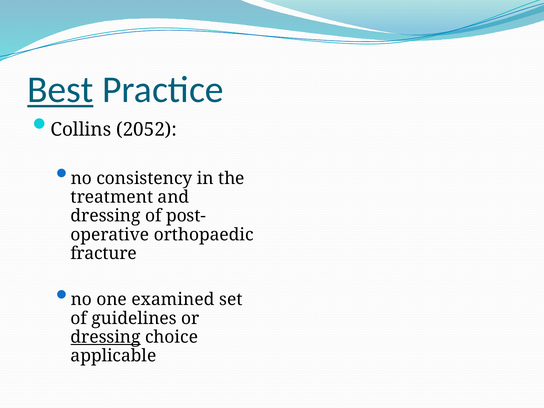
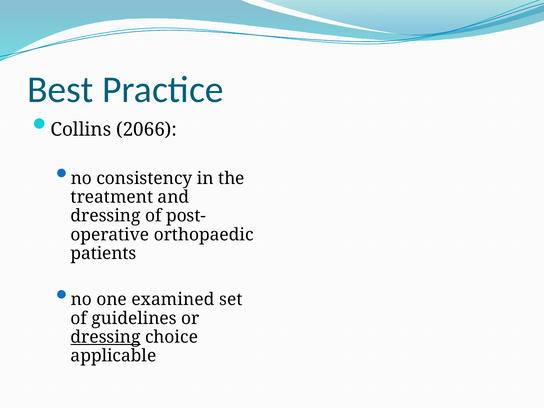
Best underline: present -> none (60, 90)
2052: 2052 -> 2066 (146, 130)
fracture: fracture -> patients (104, 253)
